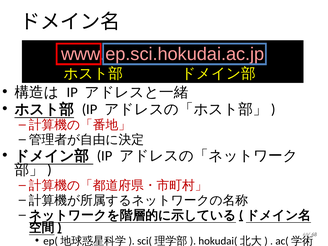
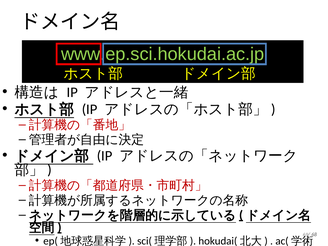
www.ep.sci.hokudai.ac.jp colour: pink -> light green (163, 54)
